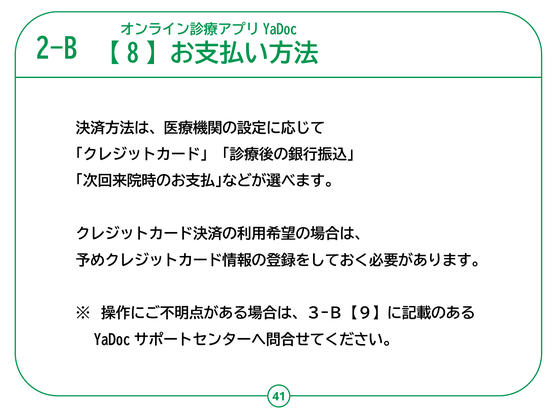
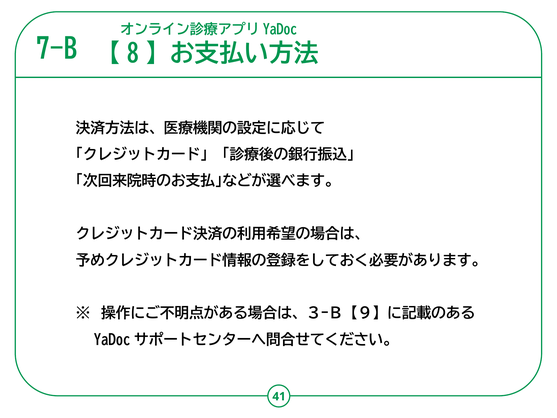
2-B: 2-B -> 7-B (57, 49)
